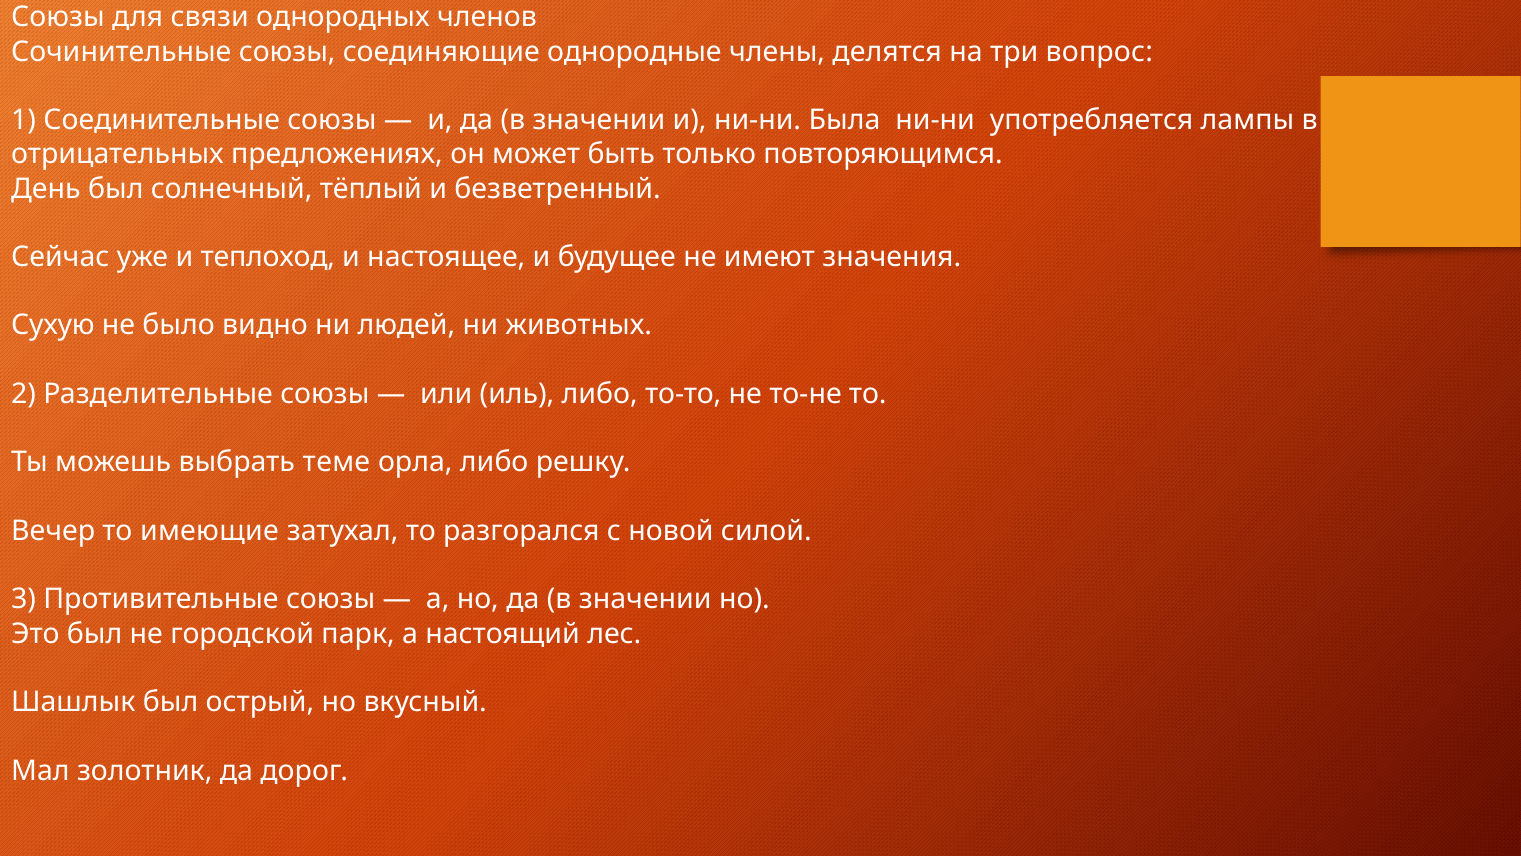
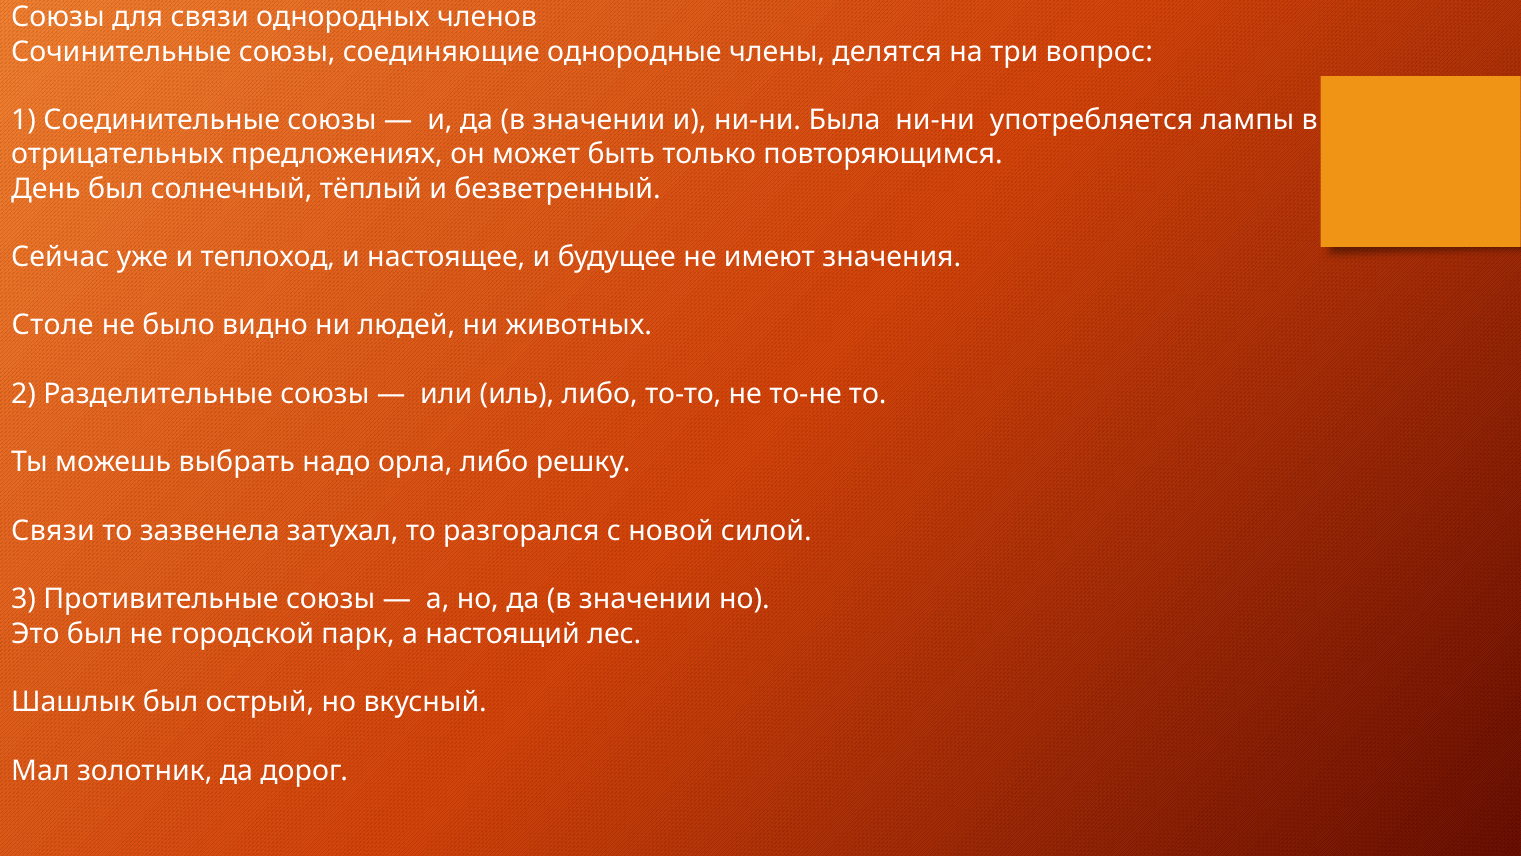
Сухую: Сухую -> Столе (53, 325)
теме: теме -> надо (337, 462)
Вечер: Вечер -> Связи (53, 531)
имеющие: имеющие -> зазвенела (210, 531)
